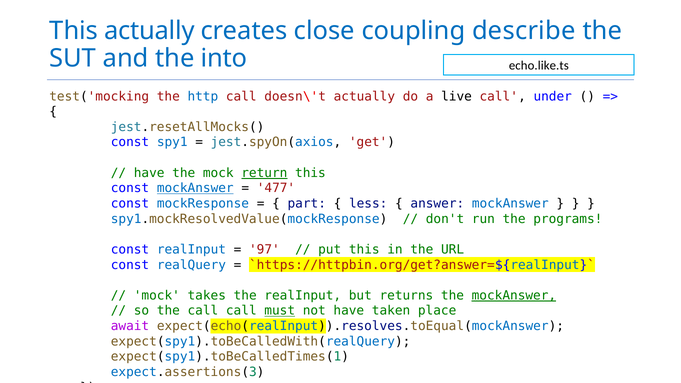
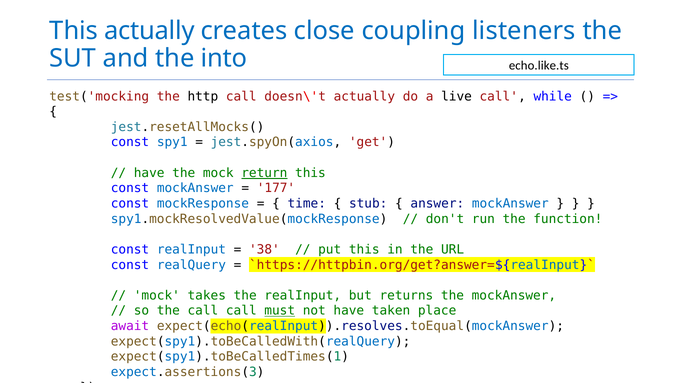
describe: describe -> listeners (524, 31)
http colour: blue -> black (203, 96)
under: under -> while (553, 96)
mockAnswer underline: present -> none (195, 188)
477: 477 -> 177 (276, 188)
part: part -> time (307, 204)
less: less -> stub (368, 204)
programs: programs -> function (568, 219)
97: 97 -> 38 (264, 250)
mockAnswer underline: present -> none (514, 296)
